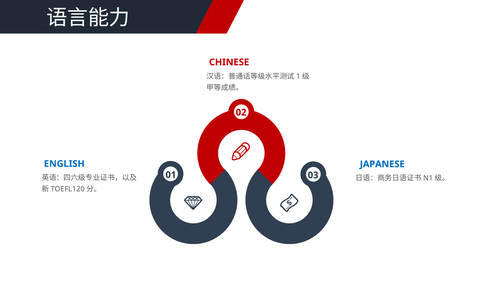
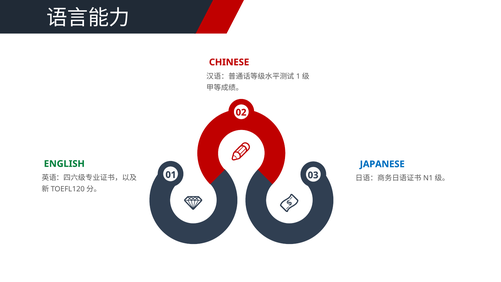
ENGLISH colour: blue -> green (64, 164)
